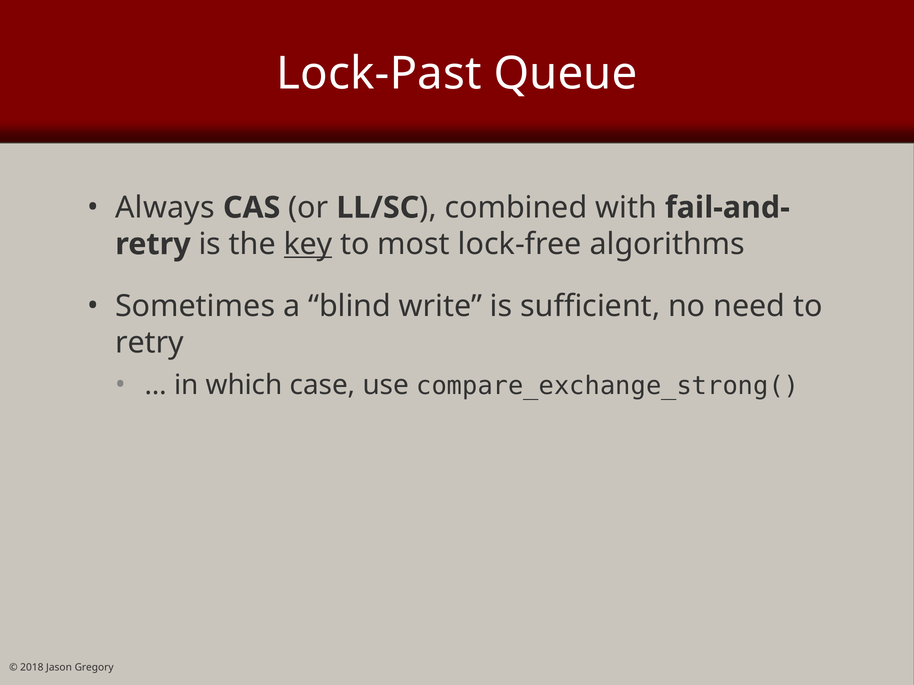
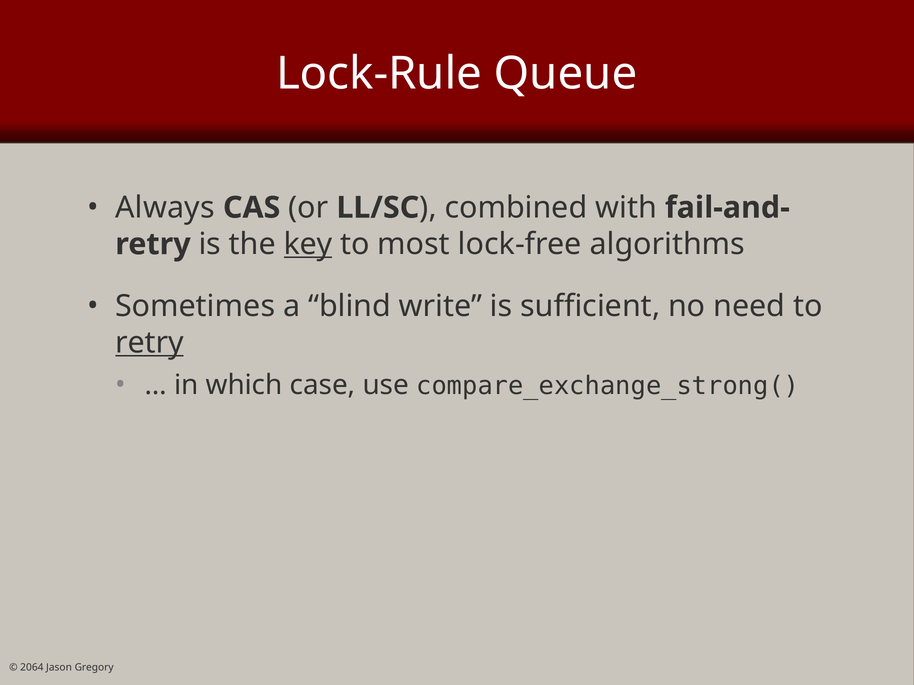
Lock-Past: Lock-Past -> Lock-Rule (379, 74)
retry underline: none -> present (149, 343)
2018: 2018 -> 2064 (32, 668)
